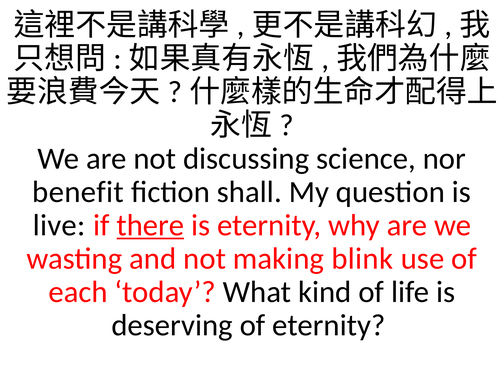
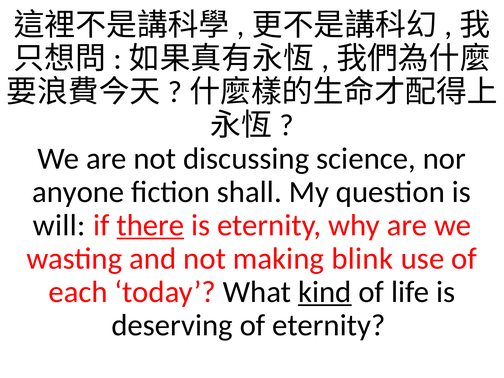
benefit: benefit -> anyone (78, 192)
live: live -> will (59, 225)
kind underline: none -> present (325, 292)
